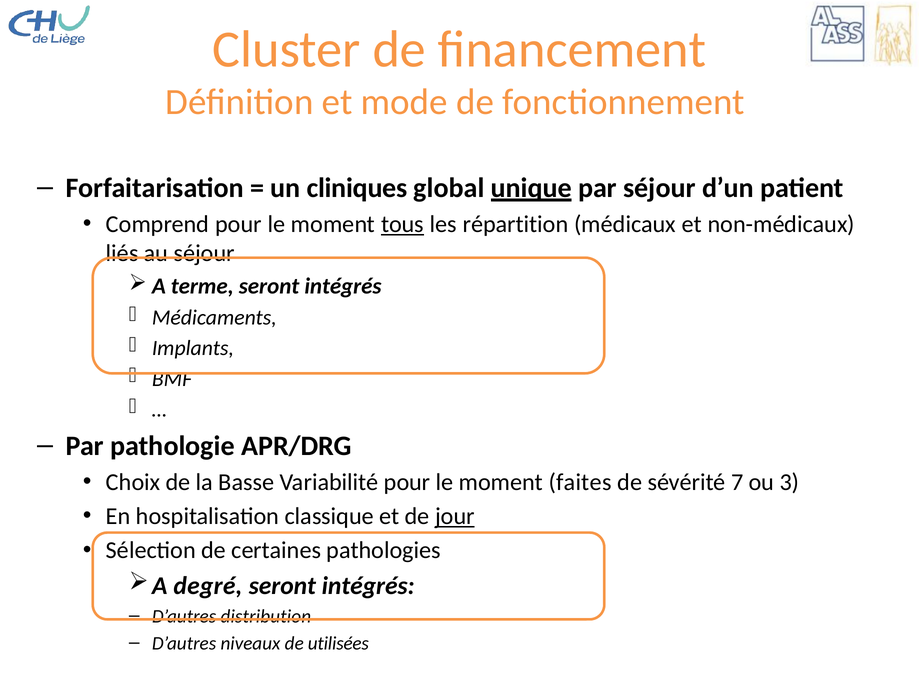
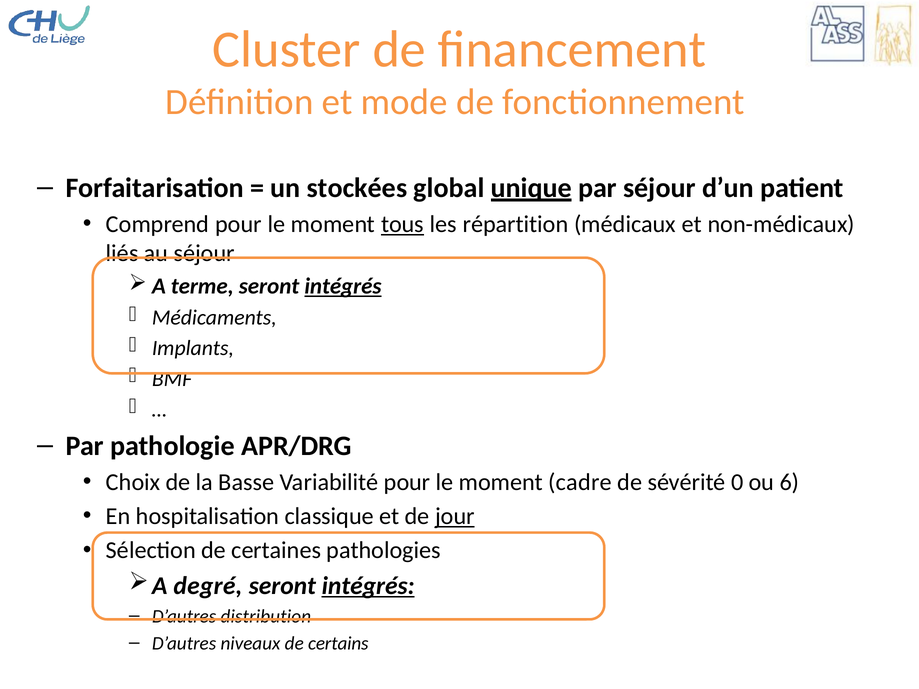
cliniques: cliniques -> stockées (357, 188)
intégrés underline: none -> present (343, 286)
faites: faites -> cadre (580, 482)
7: 7 -> 0 (737, 482)
3: 3 -> 6 (789, 482)
intégrés underline: none -> present (368, 586)
utilisées: utilisées -> certains (338, 643)
